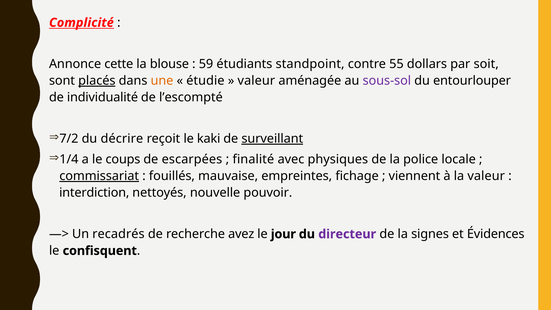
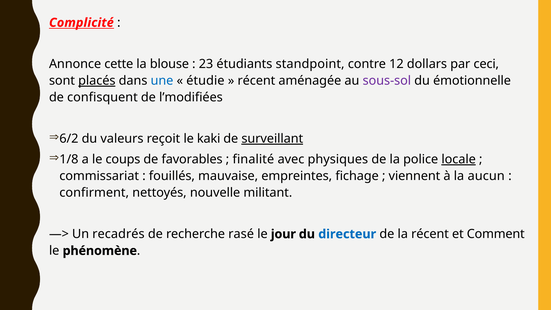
59: 59 -> 23 (206, 64)
55: 55 -> 12 (396, 64)
soit: soit -> ceci (486, 64)
une colour: orange -> blue (162, 81)
valeur: valeur -> récent (256, 81)
entourlouper: entourlouper -> émotionnelle (472, 81)
individualité: individualité -> confisquent (102, 97)
l’escompté: l’escompté -> l’modifiées (191, 97)
7/2: 7/2 -> 6/2 (69, 139)
décrire: décrire -> valeurs (122, 139)
1/4: 1/4 -> 1/8 (69, 159)
escarpées: escarpées -> favorables (192, 159)
locale underline: none -> present (459, 159)
commissariat underline: present -> none (99, 176)
la valeur: valeur -> aucun (486, 176)
interdiction: interdiction -> confirment (94, 193)
pouvoir: pouvoir -> militant (268, 193)
avez: avez -> rasé (241, 234)
directeur colour: purple -> blue (347, 234)
la signes: signes -> récent (430, 234)
Évidences: Évidences -> Comment (496, 234)
confisquent: confisquent -> phénomène (100, 251)
